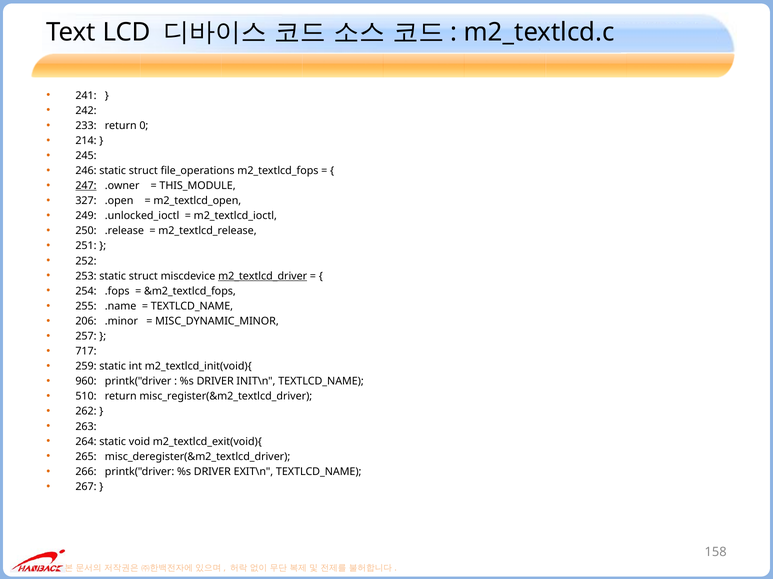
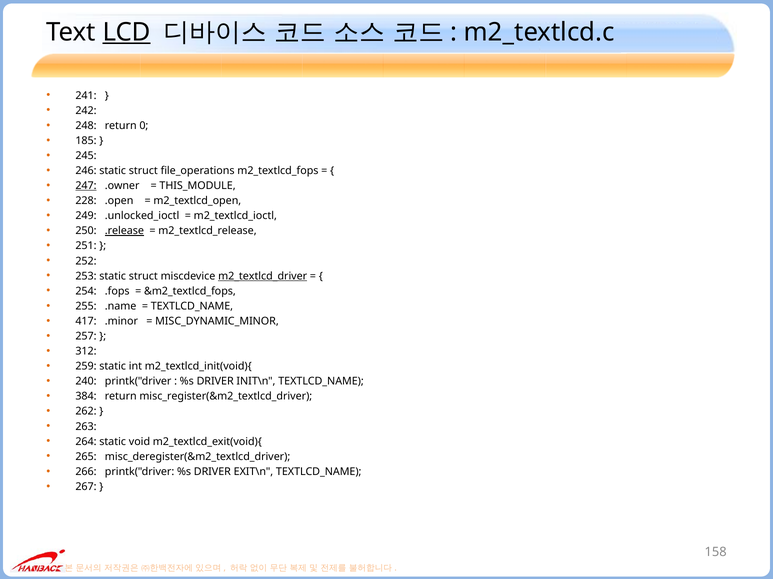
LCD underline: none -> present (127, 32)
233: 233 -> 248 (86, 126)
214: 214 -> 185 (86, 141)
327: 327 -> 228 (86, 201)
.release underline: none -> present (124, 231)
206: 206 -> 417 (86, 322)
717: 717 -> 312 (86, 352)
960: 960 -> 240 (86, 382)
510: 510 -> 384 (86, 397)
